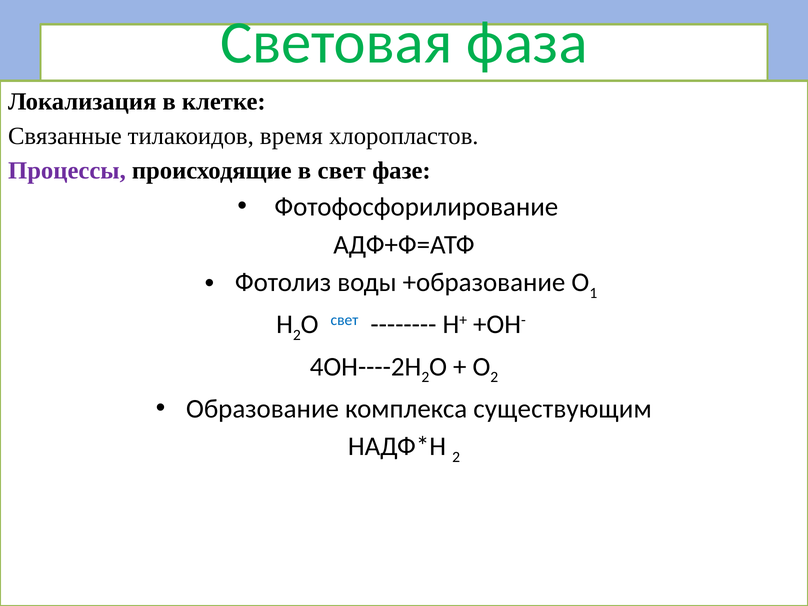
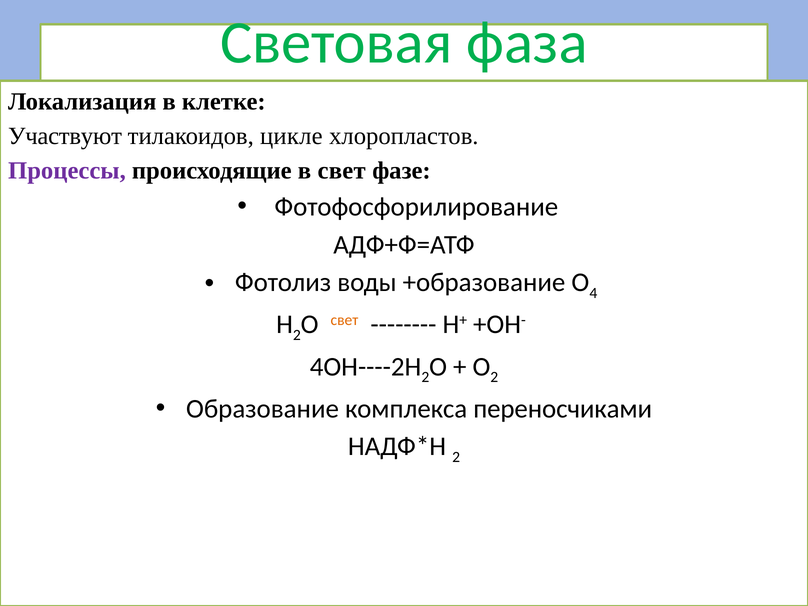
Связанные: Связанные -> Участвуют (65, 136)
время: время -> цикле (291, 136)
1: 1 -> 4 (593, 293)
свет colour: blue -> orange (344, 320)
существующим: существующим -> переносчиками (563, 409)
